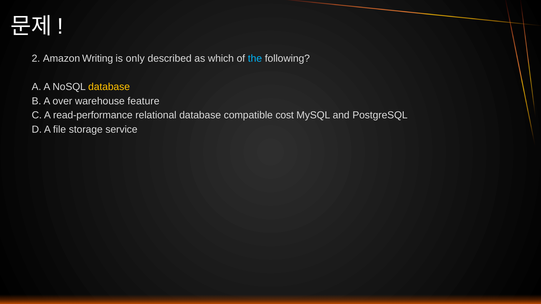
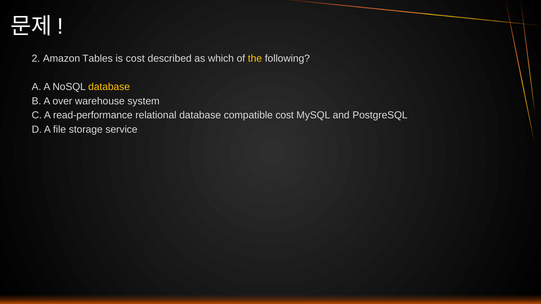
Writing: Writing -> Tables (98, 58)
is only: only -> cost (135, 58)
the colour: light blue -> yellow (255, 58)
feature: feature -> system (144, 101)
